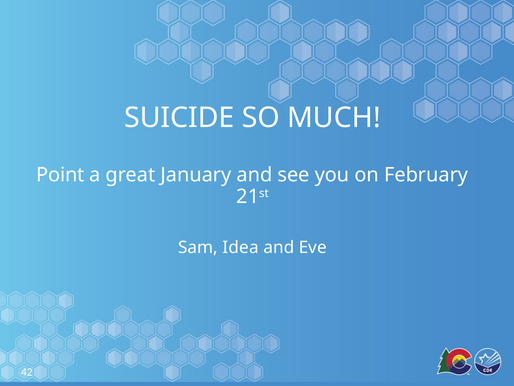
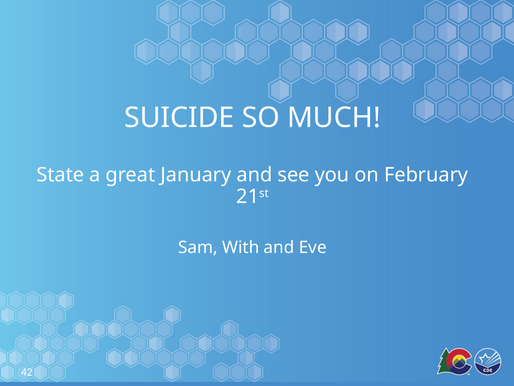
Point: Point -> State (60, 175)
Idea: Idea -> With (241, 247)
